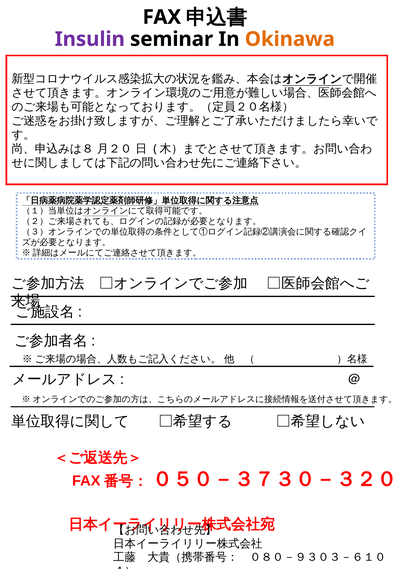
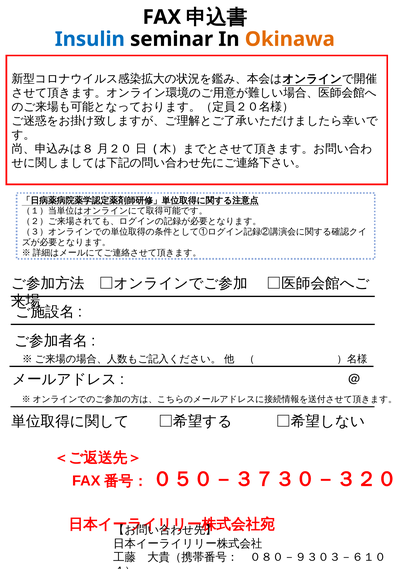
Insulin colour: purple -> blue (90, 39)
